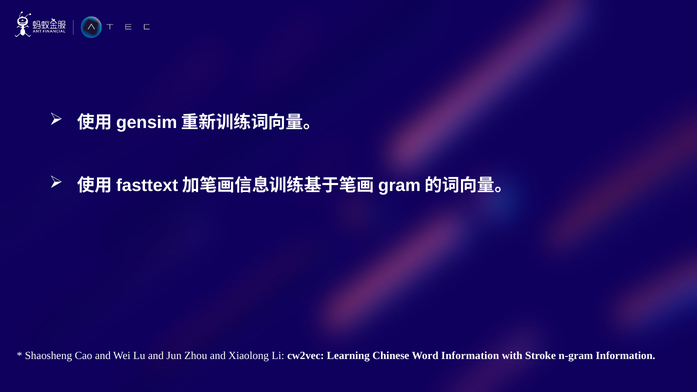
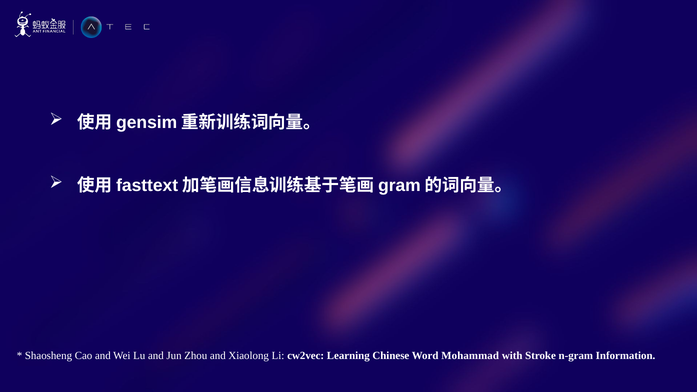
Word Information: Information -> Mohammad (470, 356)
